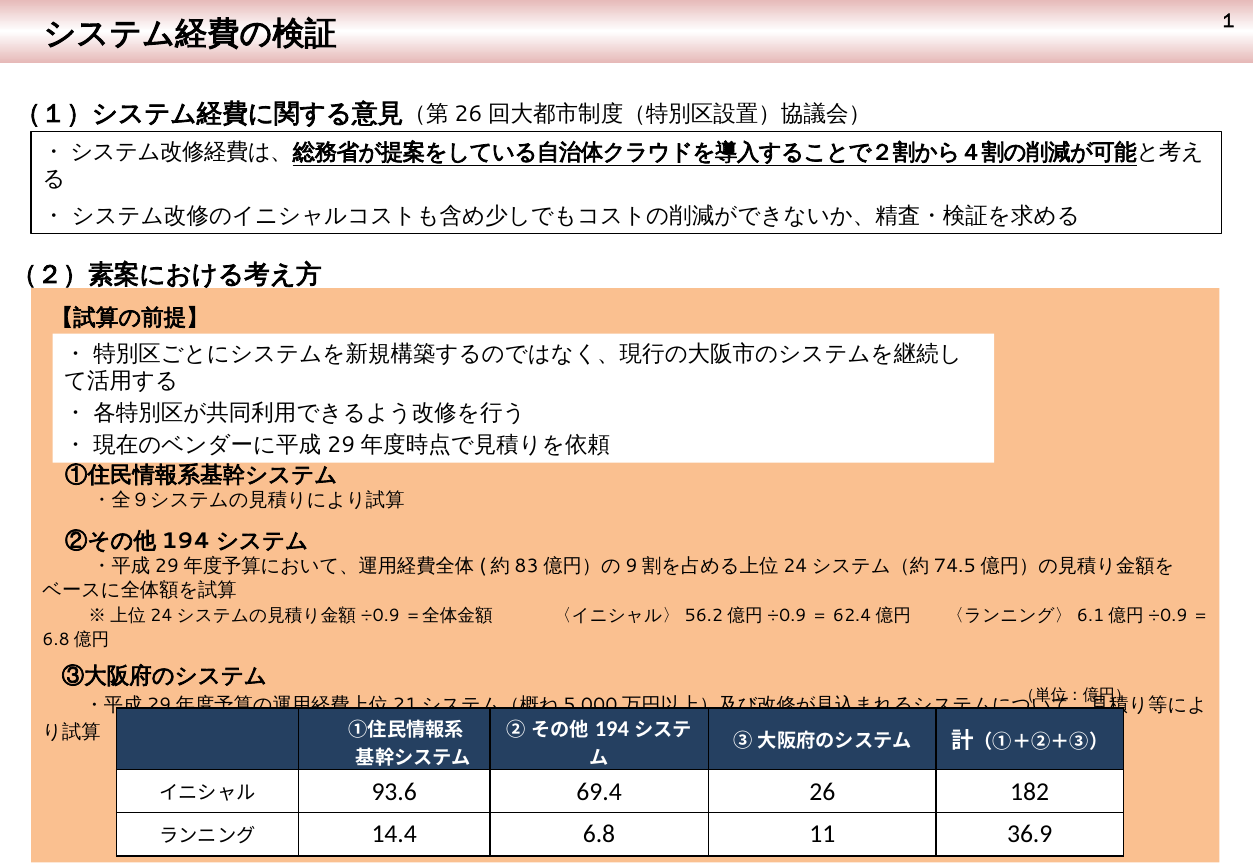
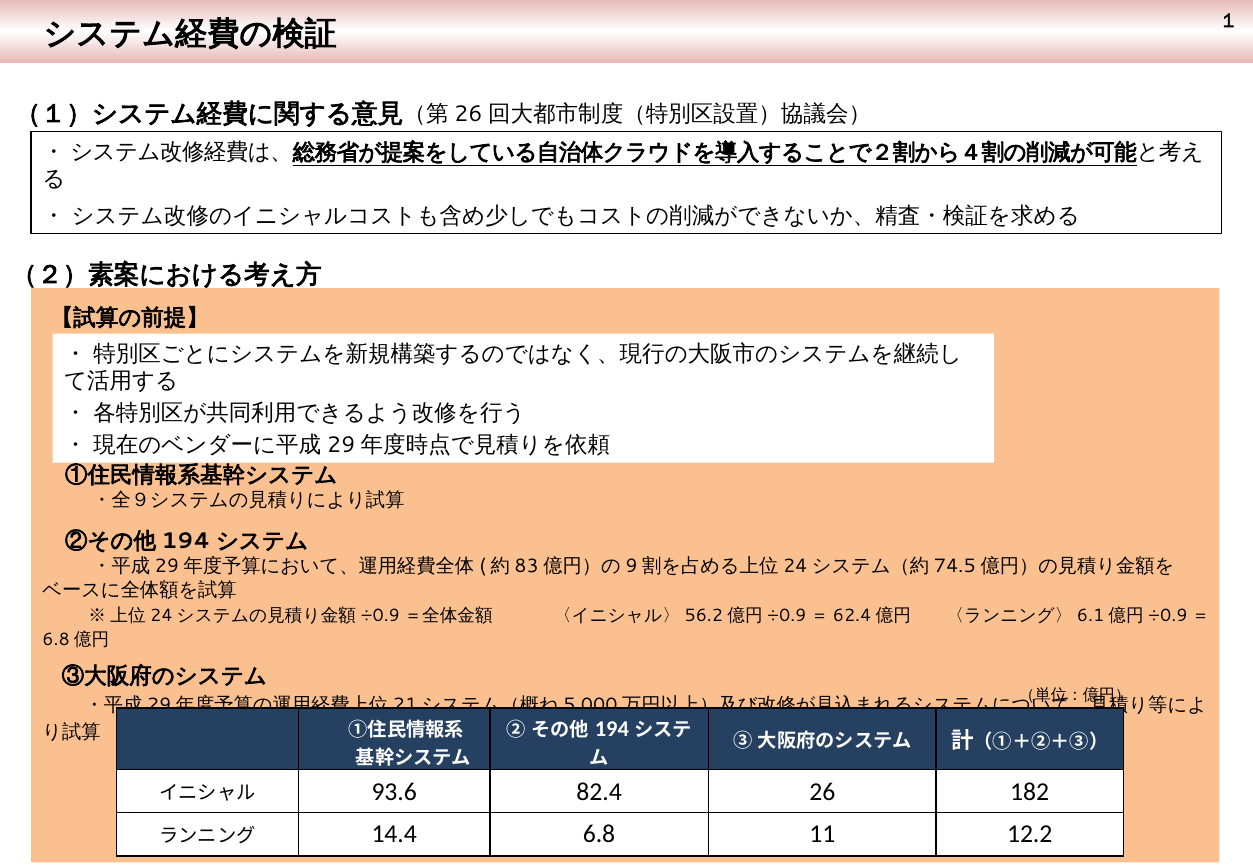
69.4: 69.4 -> 82.4 (599, 791)
36.9: 36.9 -> 12.2 (1030, 834)
